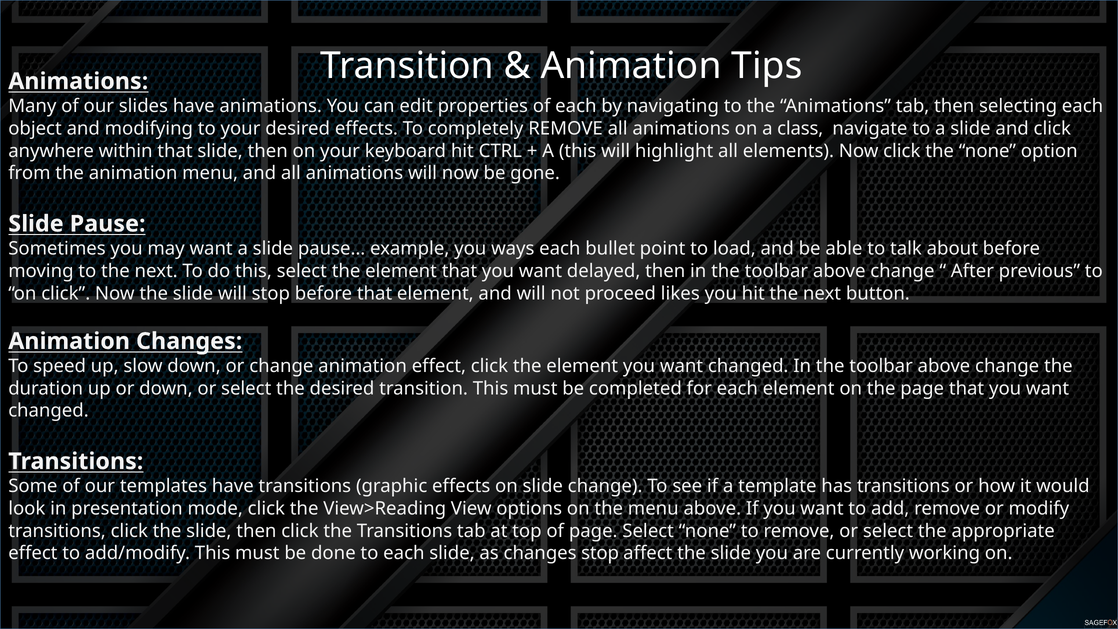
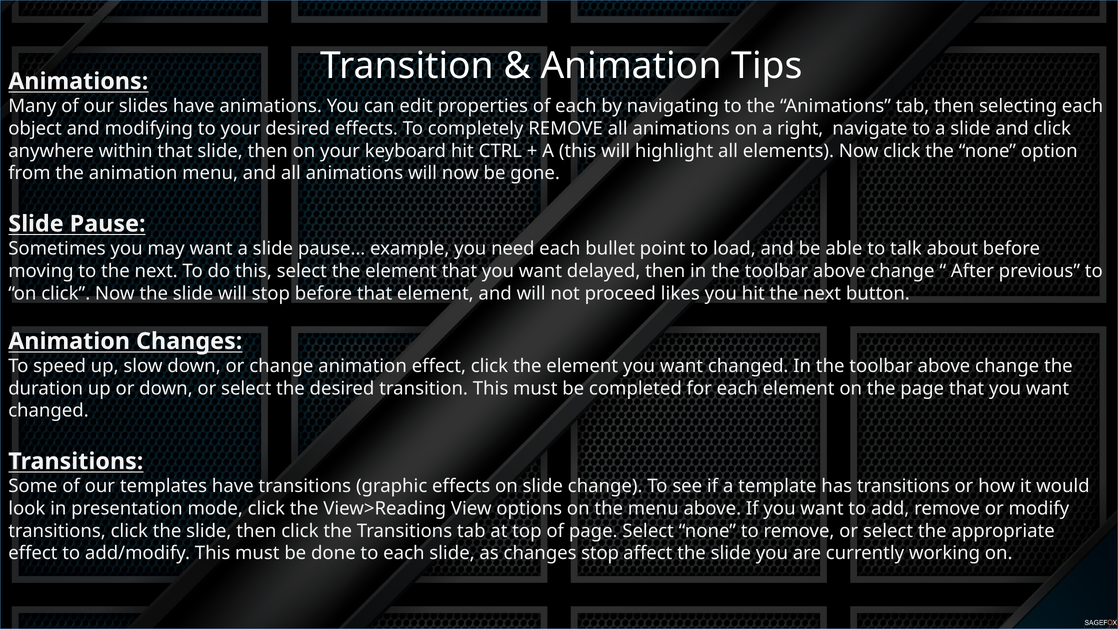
class: class -> right (800, 128)
ways: ways -> need (513, 249)
